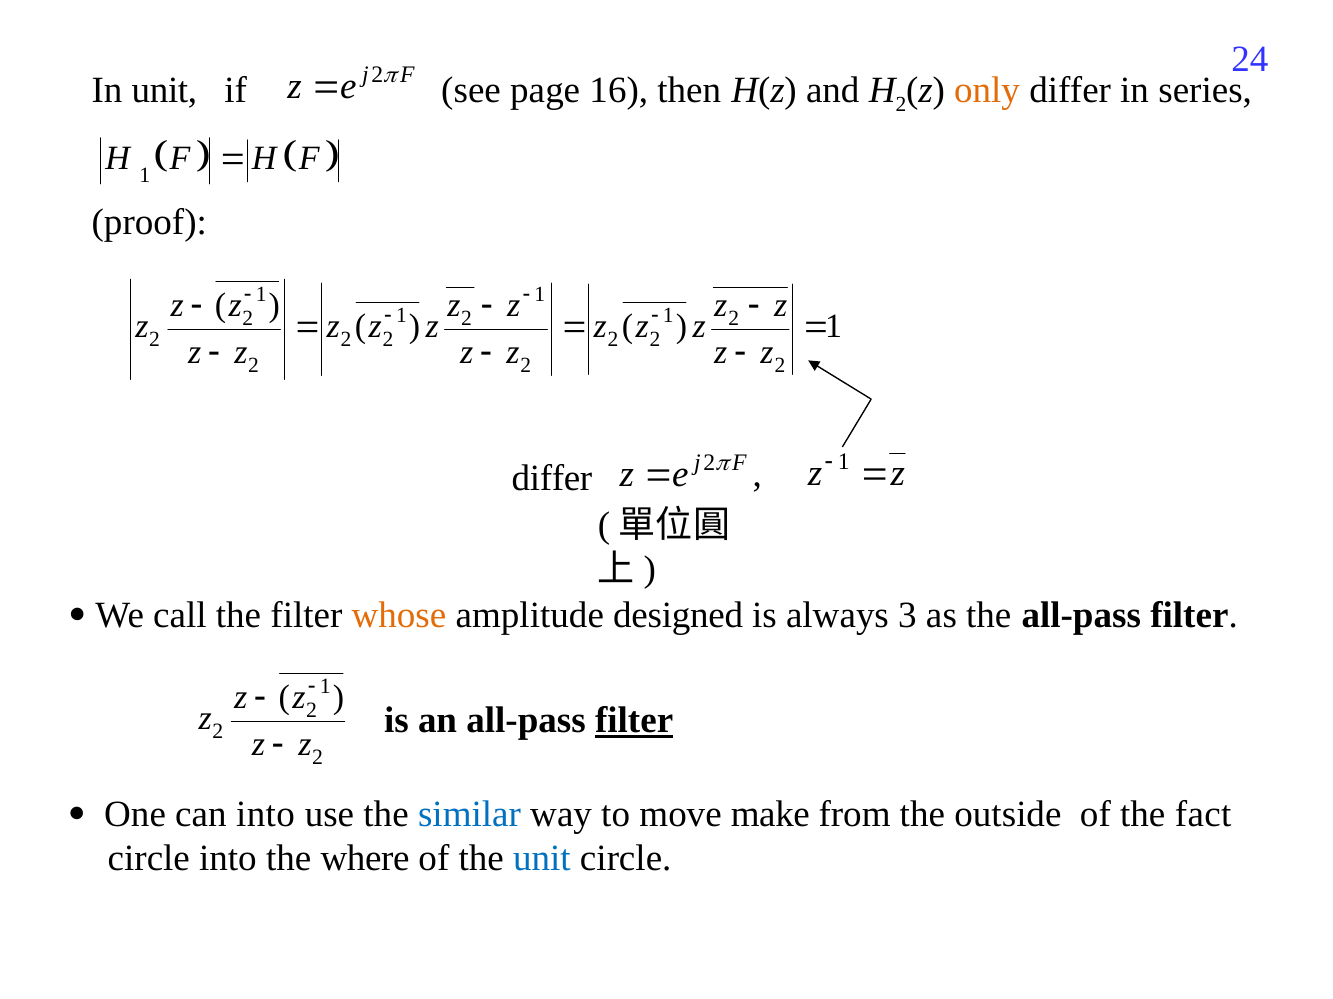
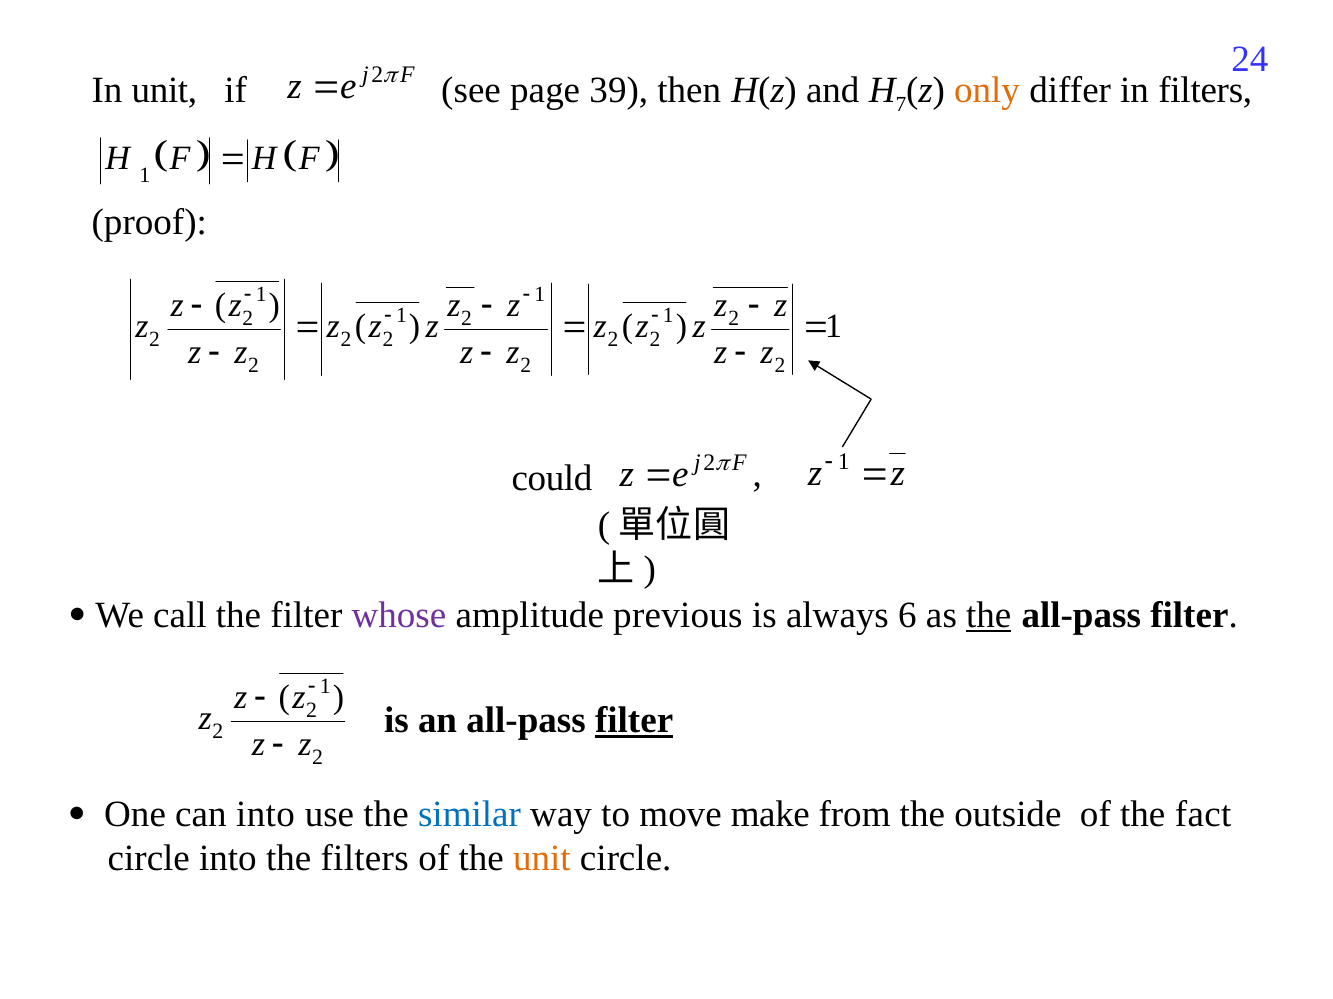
16: 16 -> 39 (619, 90)
2: 2 -> 7 (901, 105)
in series: series -> filters (1205, 90)
differ: differ -> could (552, 479)
whose colour: orange -> purple (399, 615)
designed: designed -> previous (678, 615)
3: 3 -> 6 (907, 615)
the underline: none -> present (989, 615)
the where: where -> filters (365, 859)
unit colour: blue -> orange (542, 859)
